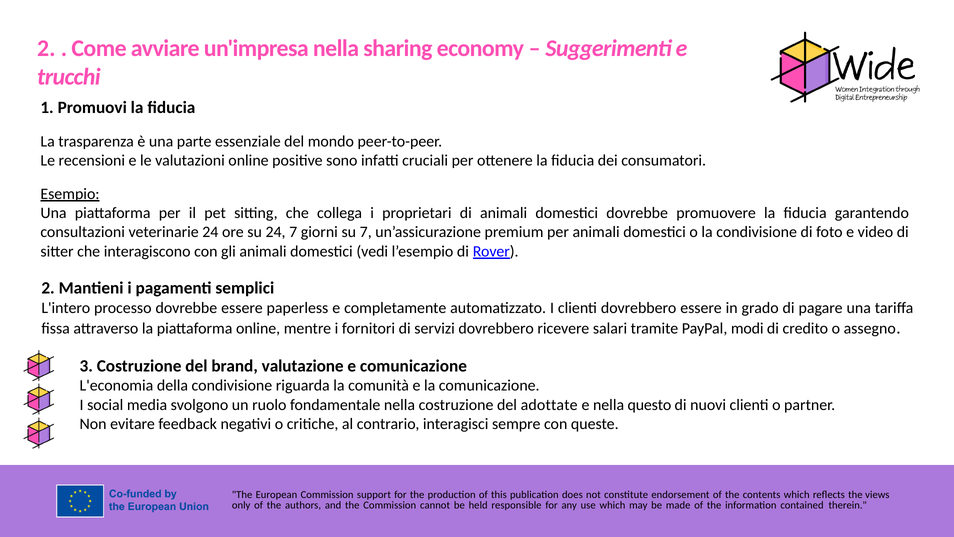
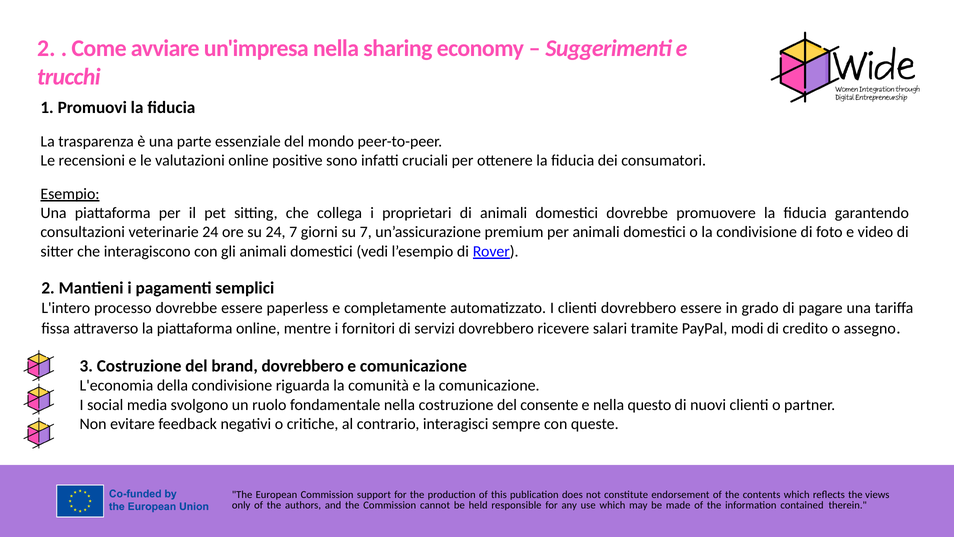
brand valutazione: valutazione -> dovrebbero (303, 366)
adottate: adottate -> consente (549, 405)
